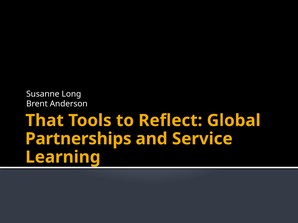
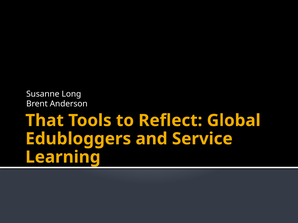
Partnerships: Partnerships -> Edubloggers (78, 139)
